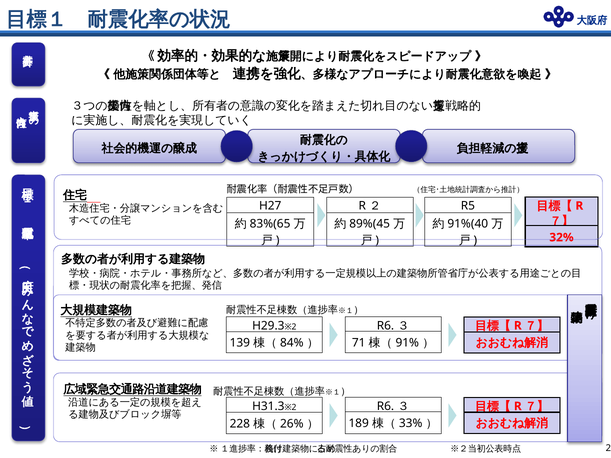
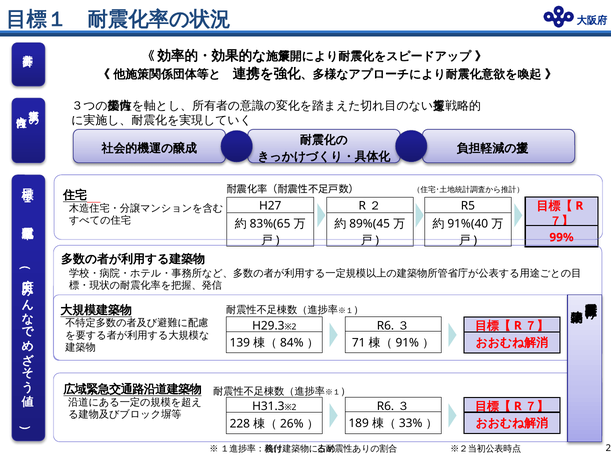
32%: 32% -> 99% (562, 238)
